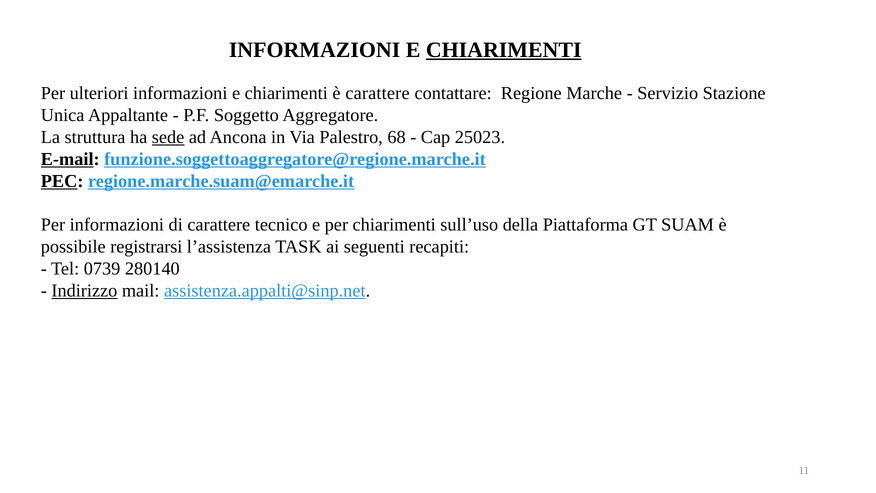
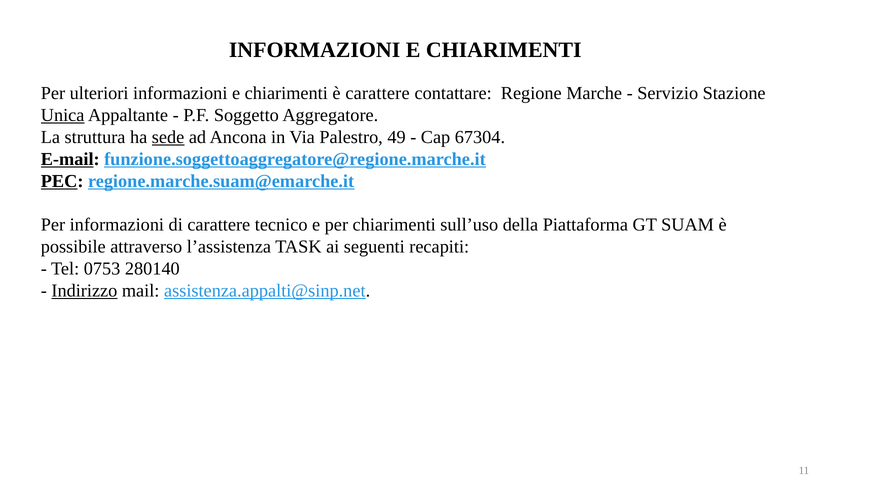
CHIARIMENTI underline: present -> none (504, 50)
Unica underline: none -> present (63, 115)
68: 68 -> 49 (397, 137)
25023: 25023 -> 67304 (480, 137)
registrarsi: registrarsi -> attraverso (146, 247)
0739: 0739 -> 0753 (102, 269)
